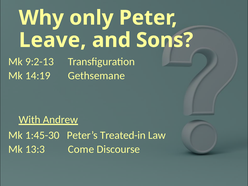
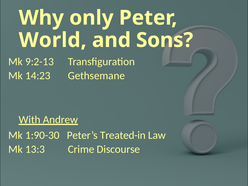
Leave: Leave -> World (53, 40)
14:19: 14:19 -> 14:23 (38, 76)
1:45-30: 1:45-30 -> 1:90-30 (42, 135)
Come: Come -> Crime (81, 149)
